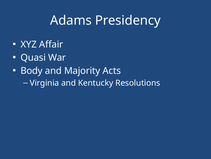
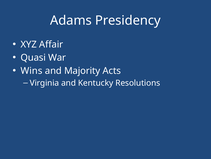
Body: Body -> Wins (31, 71)
